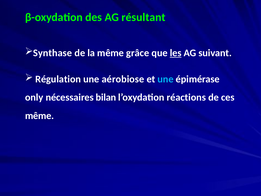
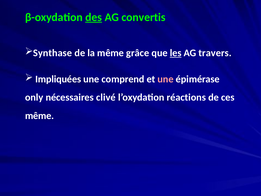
des underline: none -> present (94, 17)
résultant: résultant -> convertis (144, 17)
suivant: suivant -> travers (215, 53)
Régulation: Régulation -> Impliquées (58, 79)
aérobiose: aérobiose -> comprend (123, 79)
une colour: light blue -> pink (166, 79)
bilan: bilan -> clivé (106, 97)
